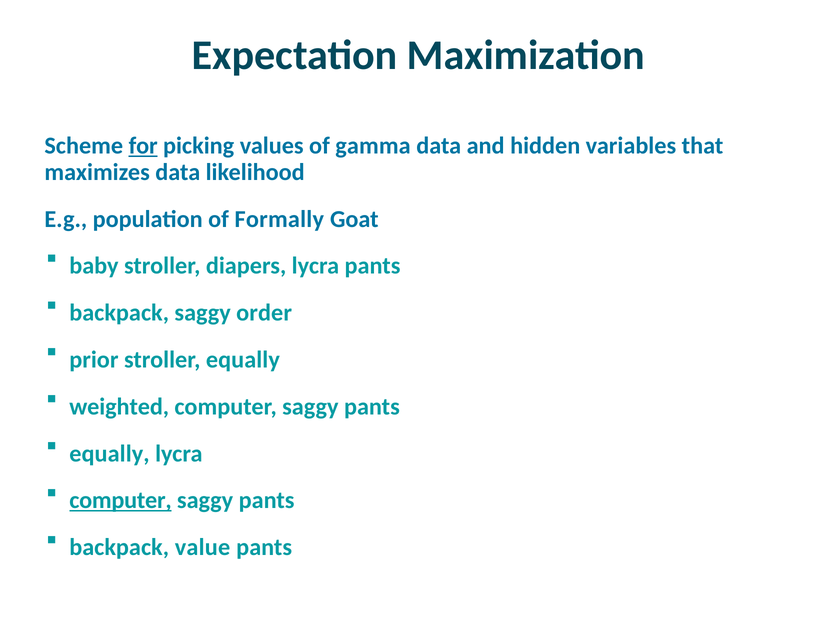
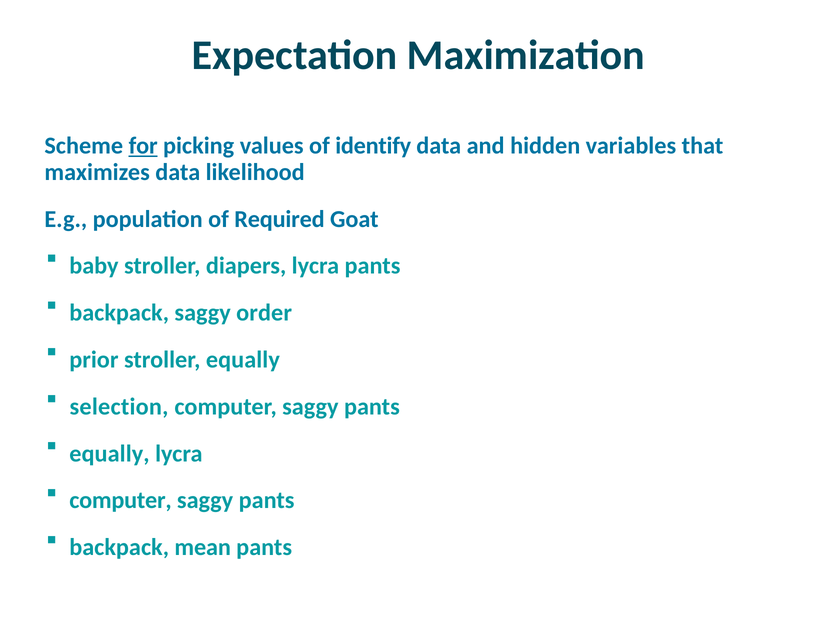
gamma: gamma -> identify (373, 146)
Formally: Formally -> Required (279, 219)
weighted: weighted -> selection (119, 406)
computer underline: present -> none (120, 500)
value: value -> mean (203, 547)
